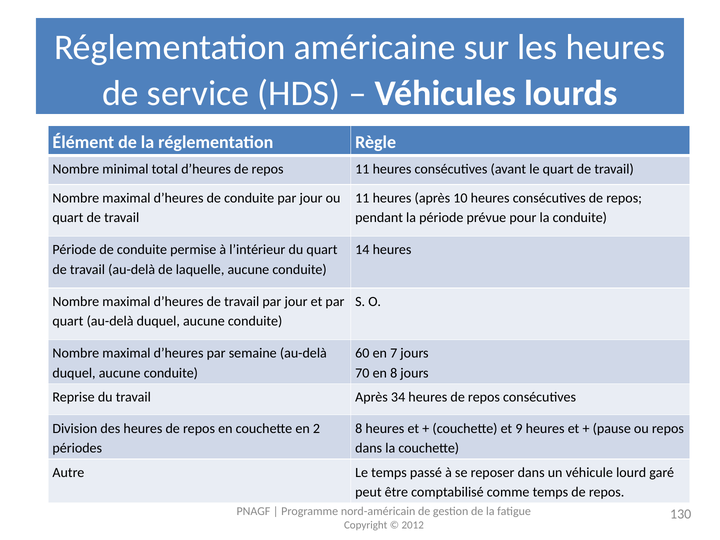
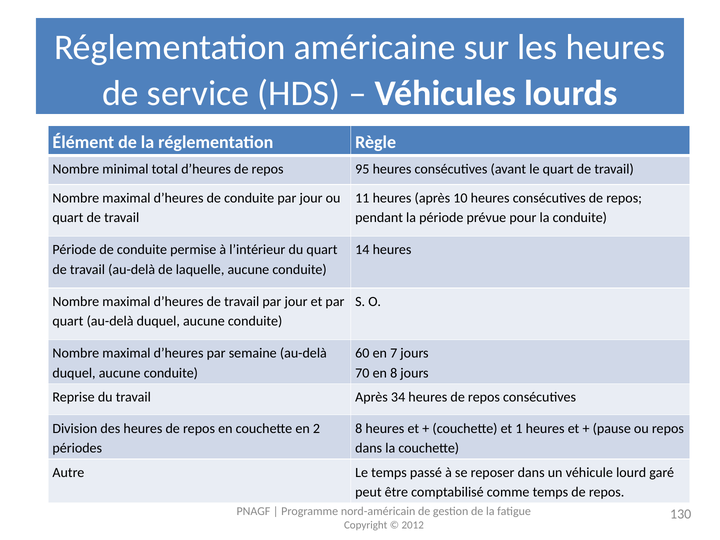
repos 11: 11 -> 95 (362, 169)
9: 9 -> 1 (519, 428)
